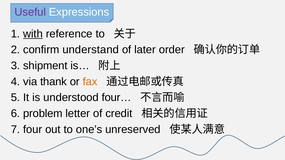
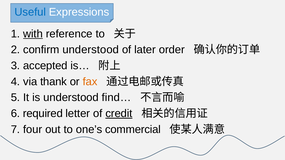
Useful colour: purple -> blue (30, 12)
confirm understand: understand -> understood (91, 50)
shipment: shipment -> accepted (45, 66)
four…: four… -> find… (116, 98)
problem: problem -> required (43, 114)
credit underline: none -> present (119, 114)
unreserved: unreserved -> commercial (133, 130)
